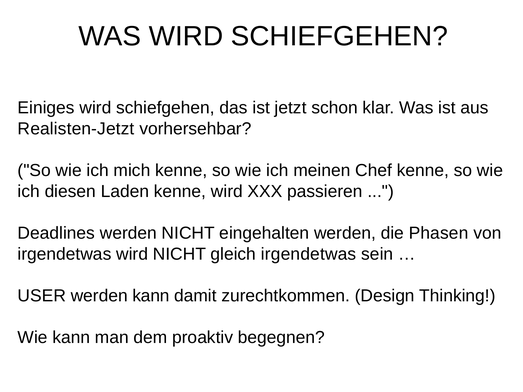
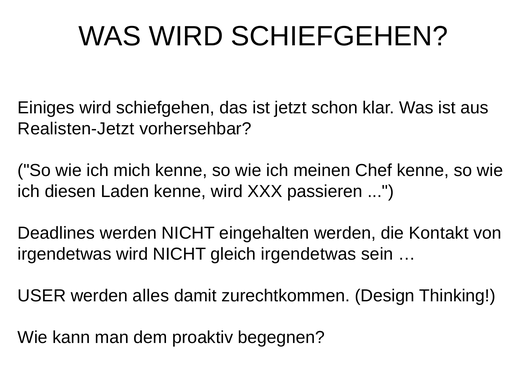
Phasen: Phasen -> Kontakt (439, 233)
werden kann: kann -> alles (151, 296)
